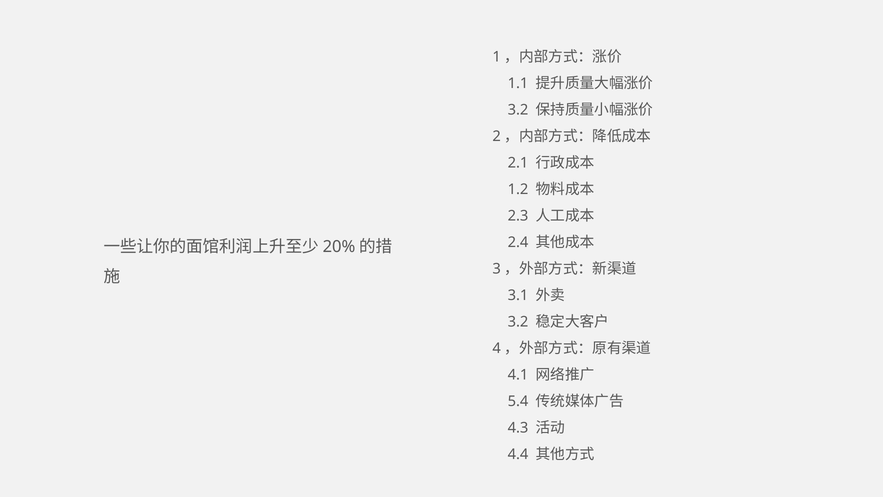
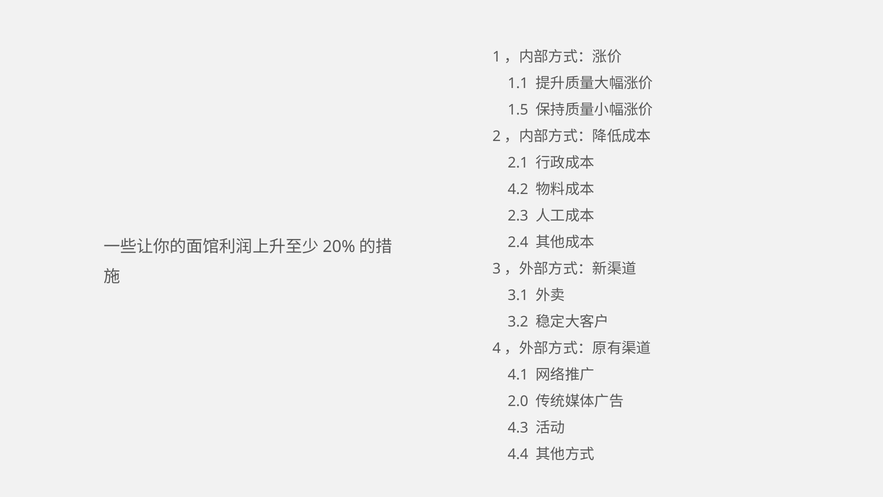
3.2: 3.2 -> 1.5 (518, 110)
1.2: 1.2 -> 4.2 (518, 189)
5.4: 5.4 -> 2.0 (518, 401)
